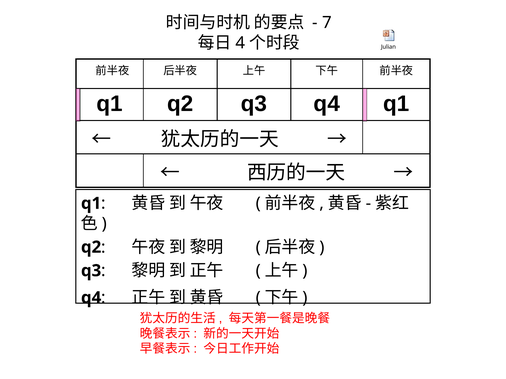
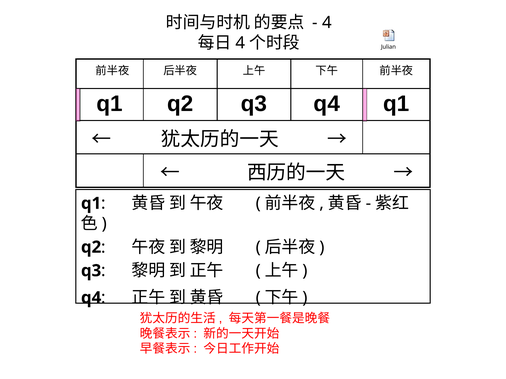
7: 7 -> 4 (327, 23)
